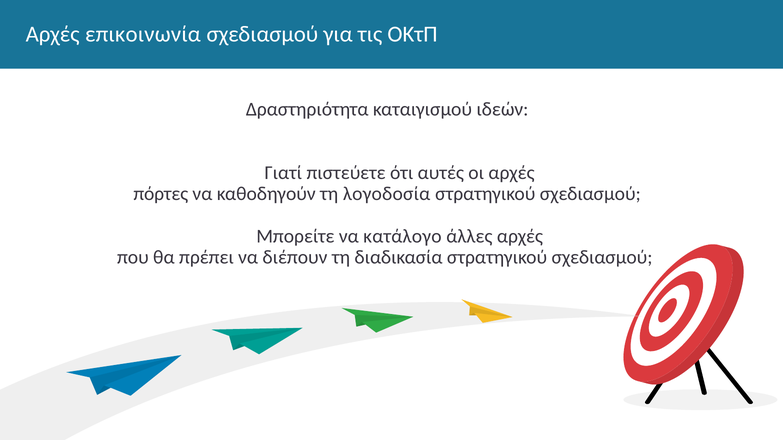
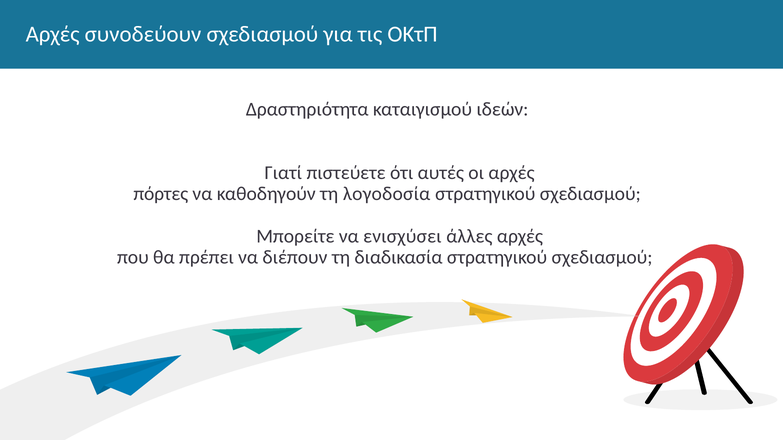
επικοινωνία: επικοινωνία -> συνοδεύουν (143, 34)
κατάλογο: κατάλογο -> ενισχύσει (402, 236)
